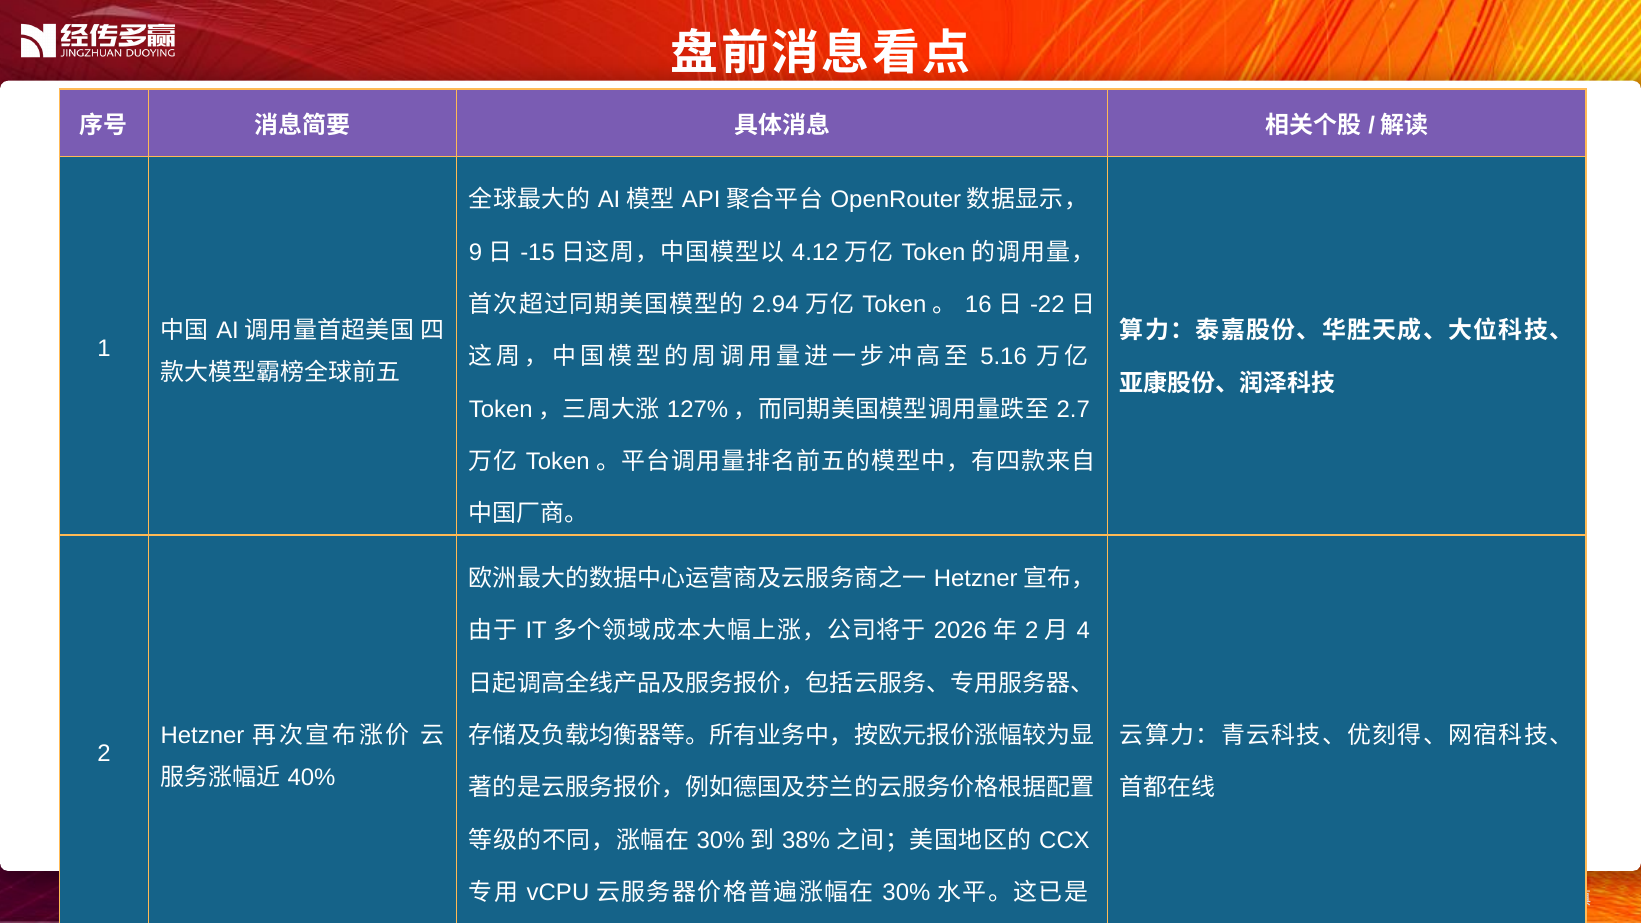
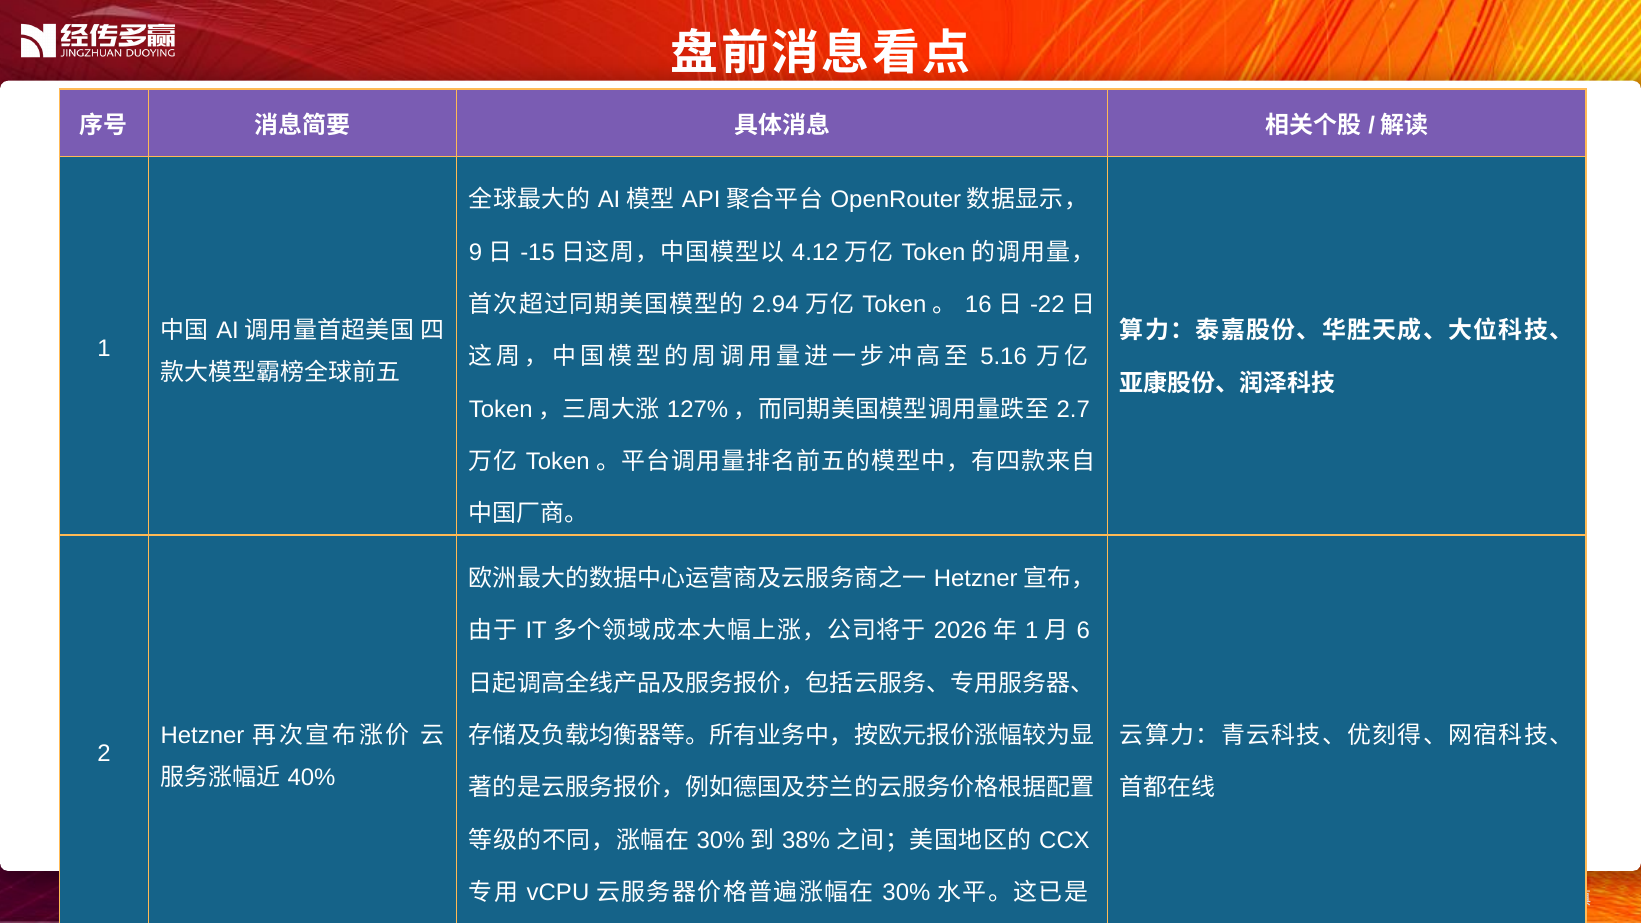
2: 2 -> 1 (1032, 631)
4: 4 -> 6 (1083, 631)
